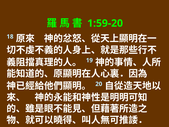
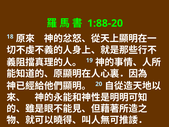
1:59-20: 1:59-20 -> 1:88-20 (105, 23)
